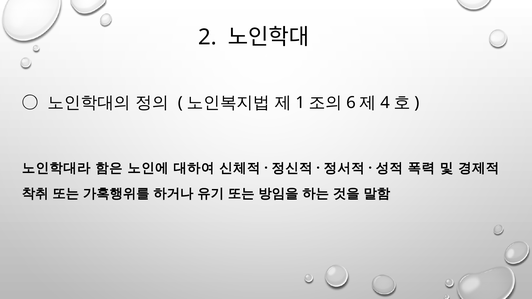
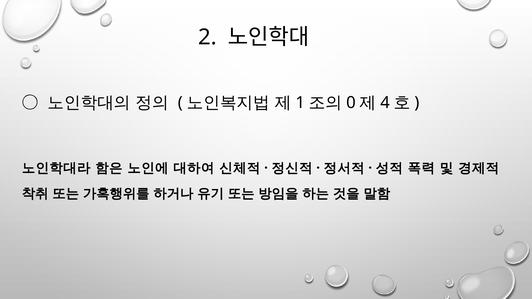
6: 6 -> 0 (351, 103)
